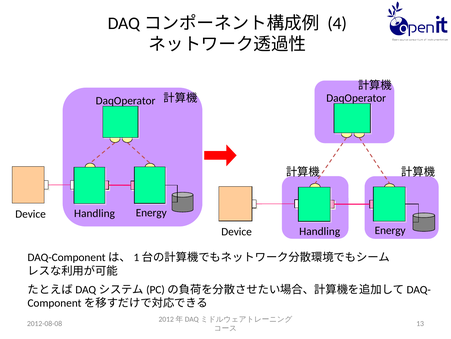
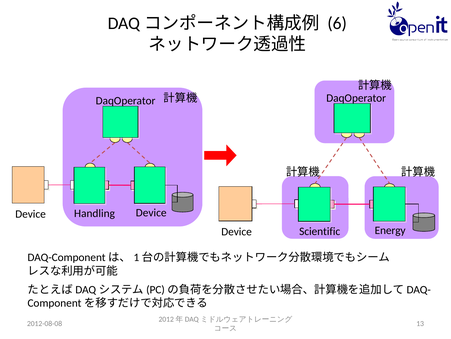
4: 4 -> 6 (337, 23)
Energy: Energy -> Device (151, 212)
Handling: Handling -> Scientific (320, 231)
